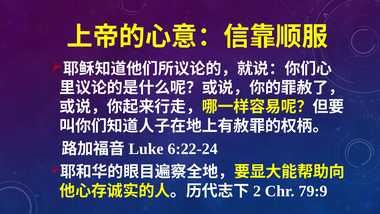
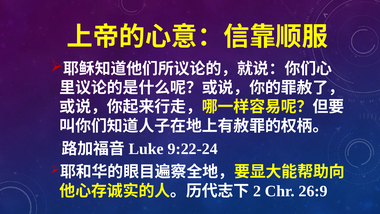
6:22-24: 6:22-24 -> 9:22-24 (193, 149)
79:9: 79:9 -> 26:9 (313, 191)
